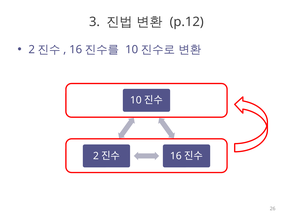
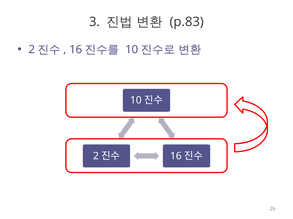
p.12: p.12 -> p.83 (187, 22)
